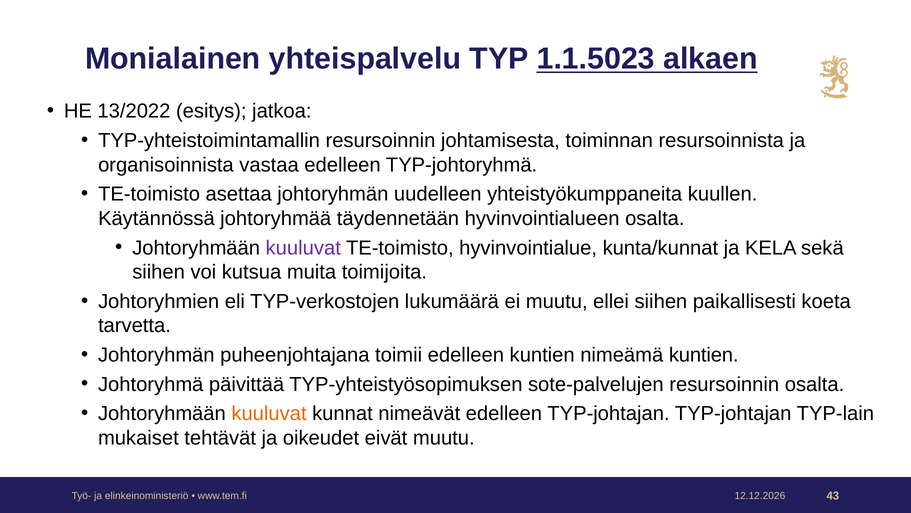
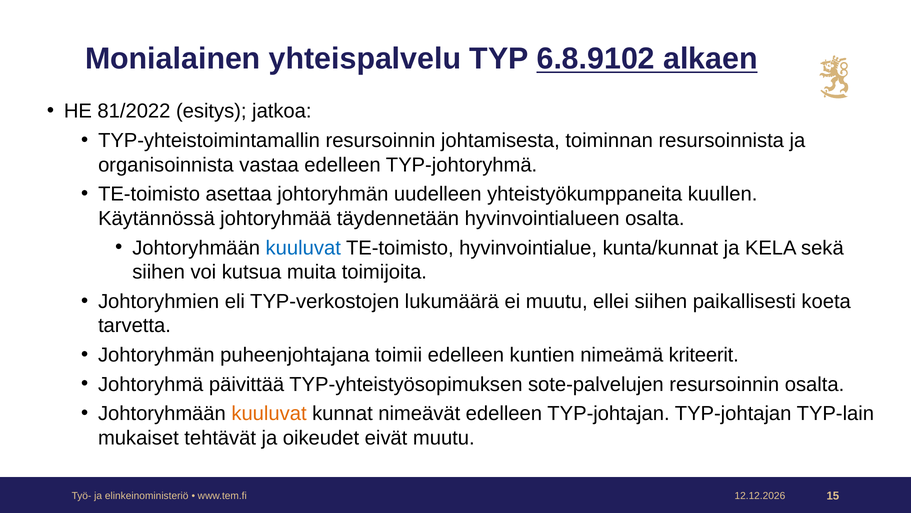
1.1.5023: 1.1.5023 -> 6.8.9102 (596, 59)
13/2022: 13/2022 -> 81/2022 (134, 111)
kuuluvat colour: purple -> blue (303, 248)
nimeämä kuntien: kuntien -> kriteerit (704, 355)
43: 43 -> 15 (833, 495)
